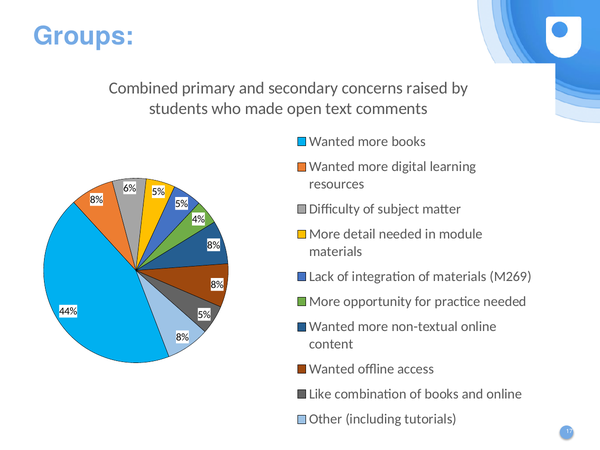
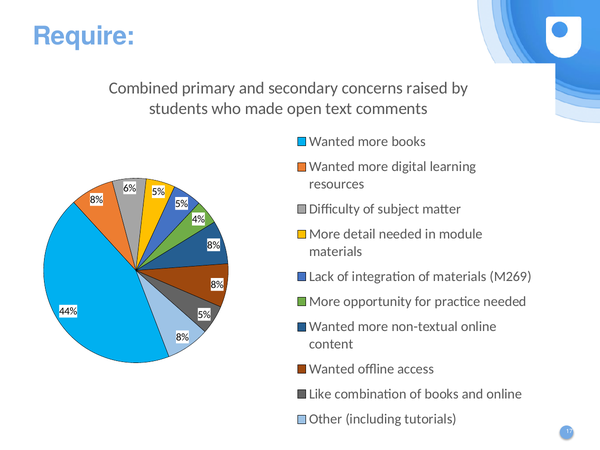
Groups: Groups -> Require (84, 36)
